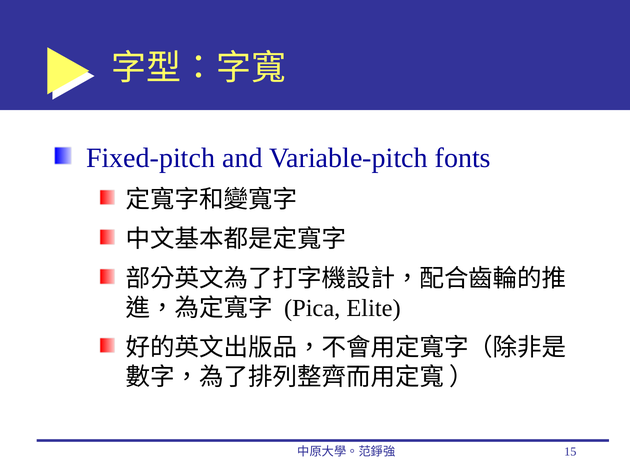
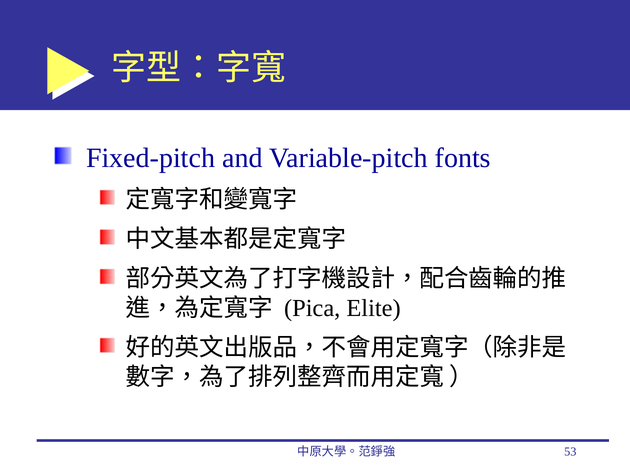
15: 15 -> 53 (570, 452)
